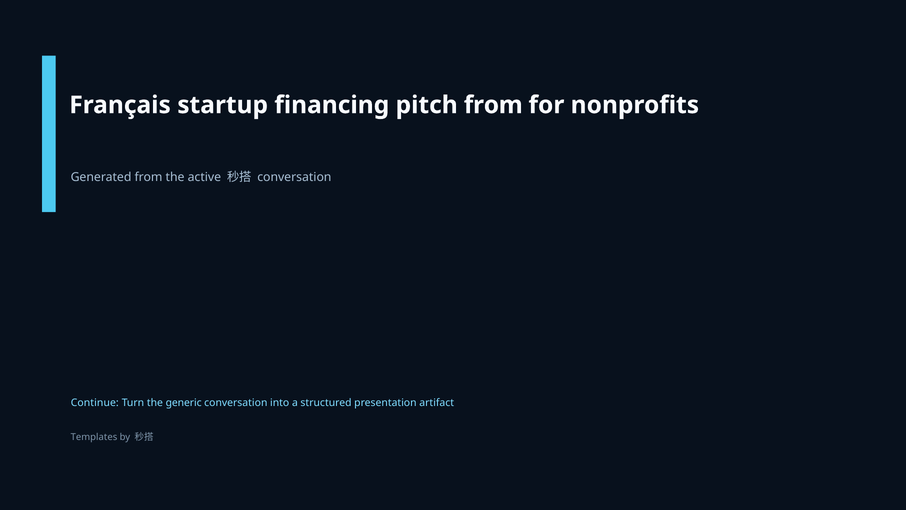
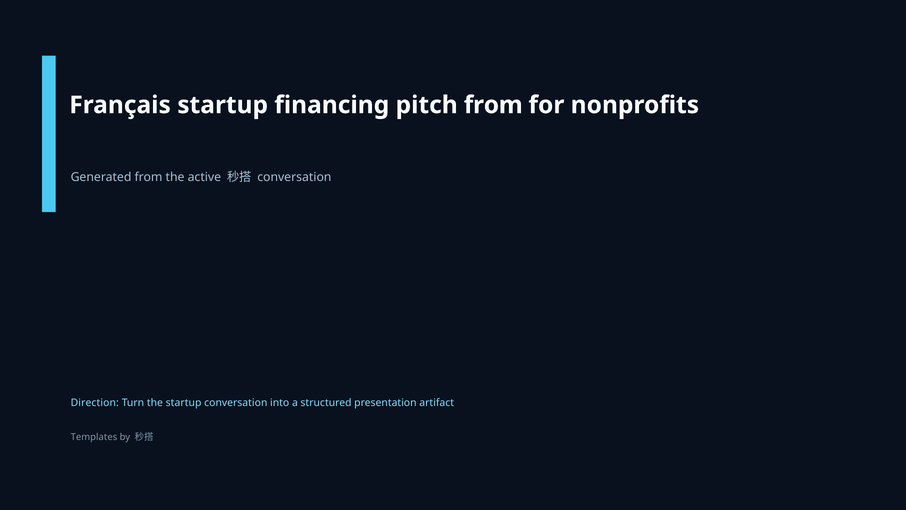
Continue: Continue -> Direction (95, 402)
the generic: generic -> startup (184, 402)
